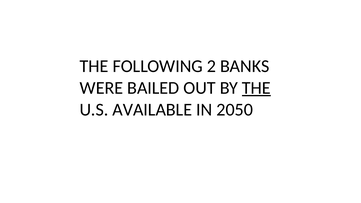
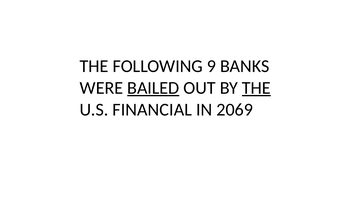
2: 2 -> 9 (211, 66)
BAILED underline: none -> present (153, 88)
AVAILABLE: AVAILABLE -> FINANCIAL (152, 110)
2050: 2050 -> 2069 (235, 110)
